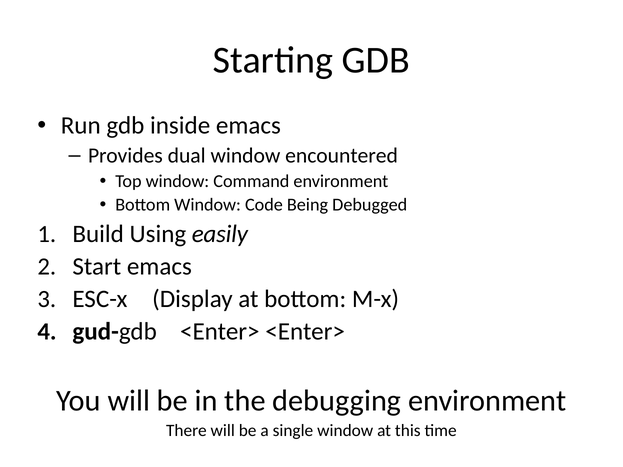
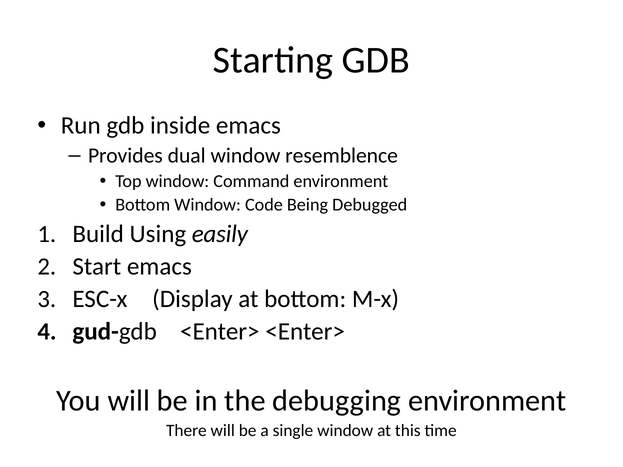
encountered: encountered -> resemblence (342, 156)
